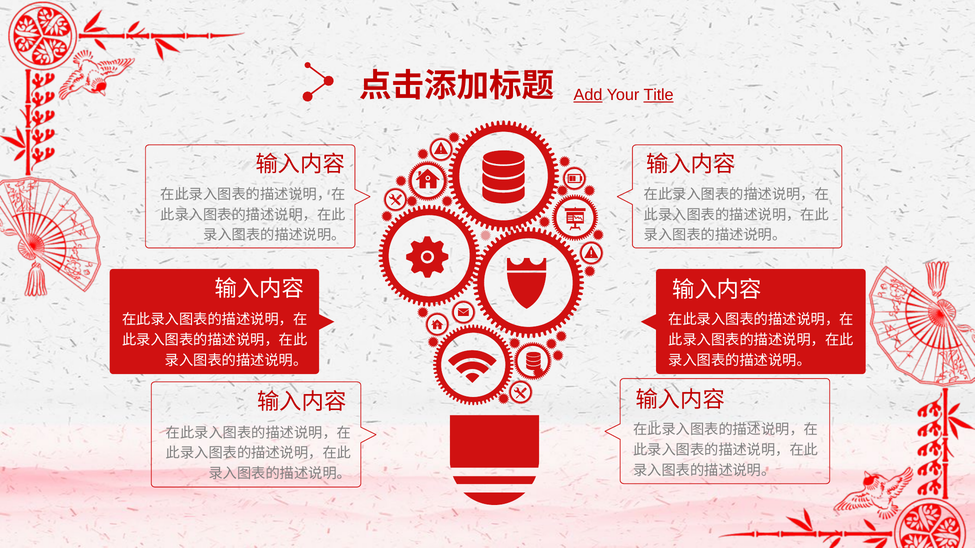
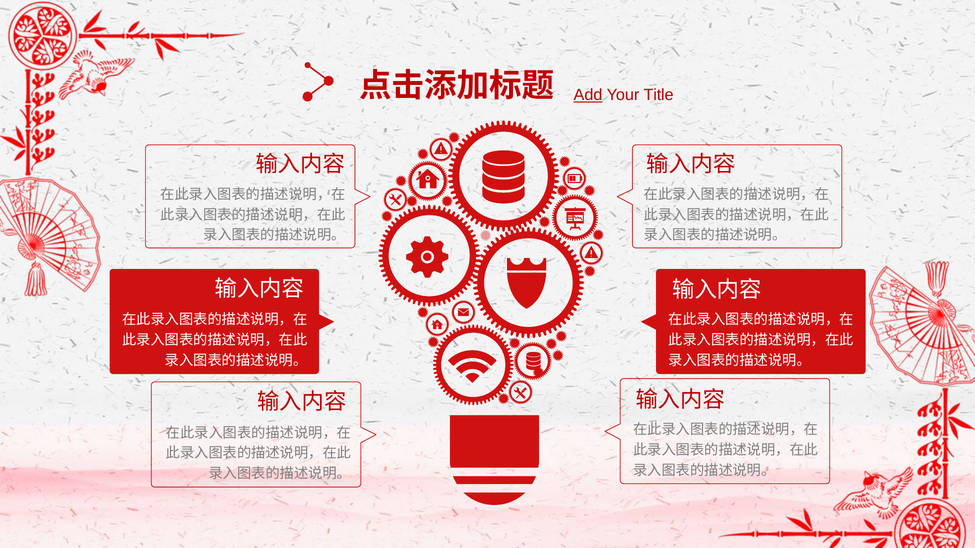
Title underline: present -> none (659, 95)
